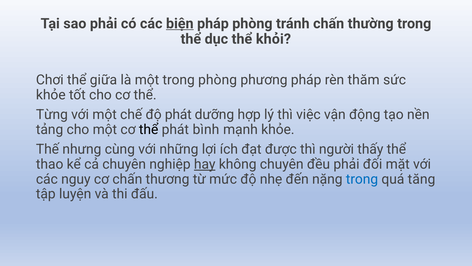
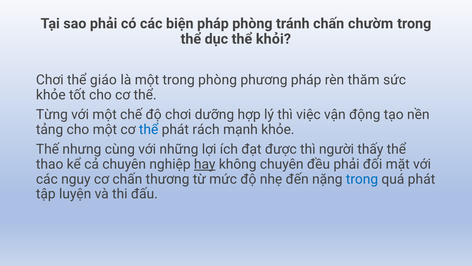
biện underline: present -> none (180, 24)
thường: thường -> chườm (371, 24)
giữa: giữa -> giáo (103, 80)
độ phát: phát -> chơi (178, 114)
thể colour: black -> blue (149, 129)
bình: bình -> rách (206, 129)
quá tăng: tăng -> phát (422, 179)
